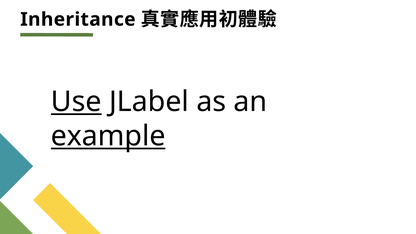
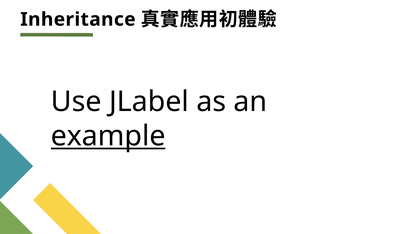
Use underline: present -> none (76, 102)
